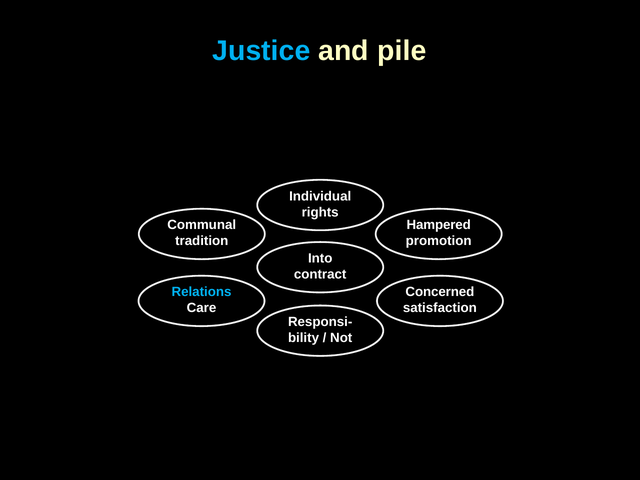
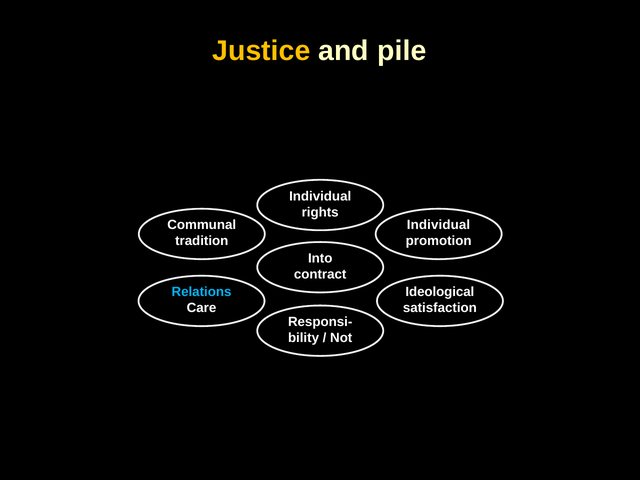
Justice colour: light blue -> yellow (261, 51)
Hampered: Hampered -> Individual (439, 225)
Concerned: Concerned -> Ideological (440, 292)
